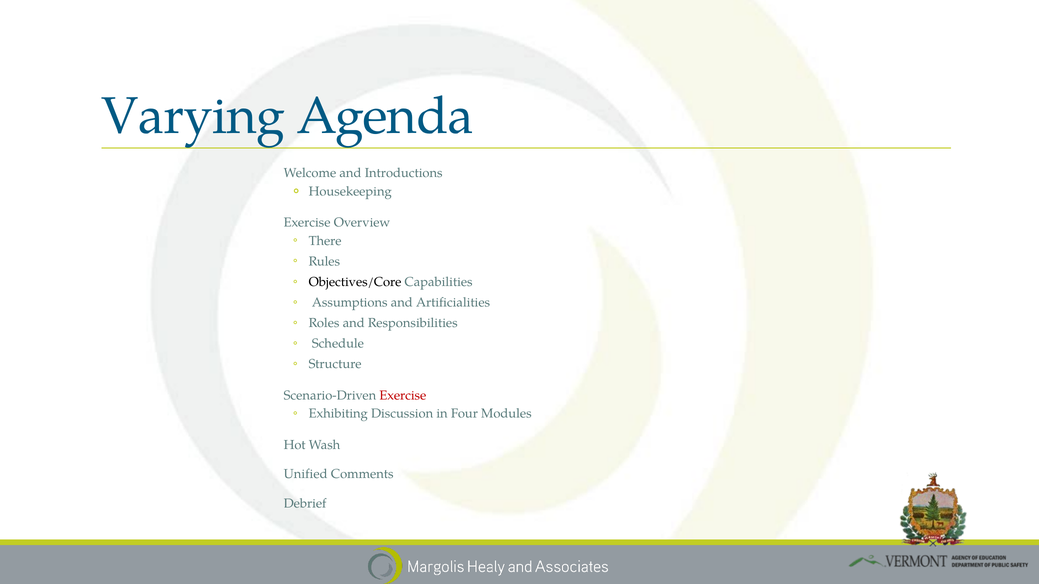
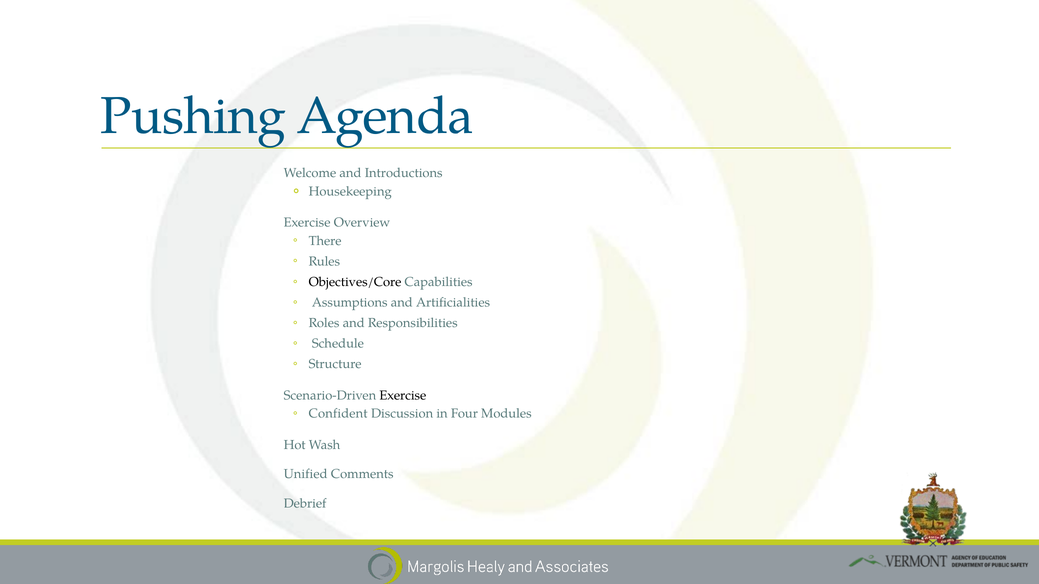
Varying: Varying -> Pushing (193, 116)
Exercise colour: red -> black (403, 396)
Exhibiting: Exhibiting -> Confident (338, 414)
